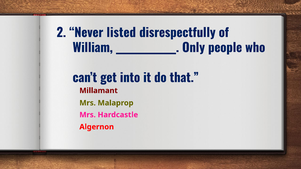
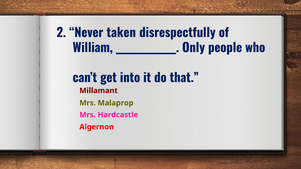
listed: listed -> taken (121, 33)
